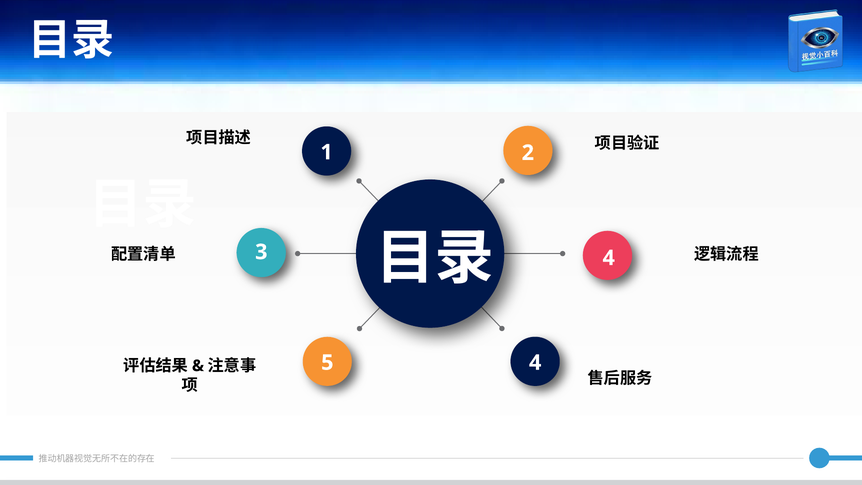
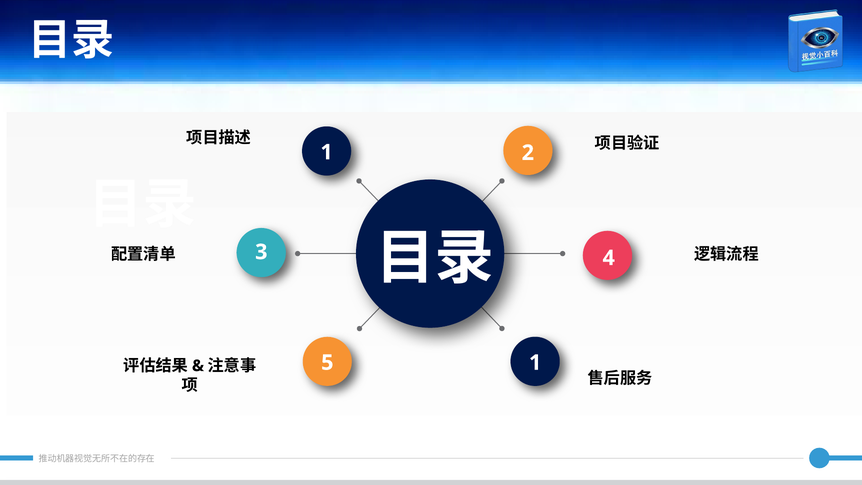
5 4: 4 -> 1 (535, 363)
